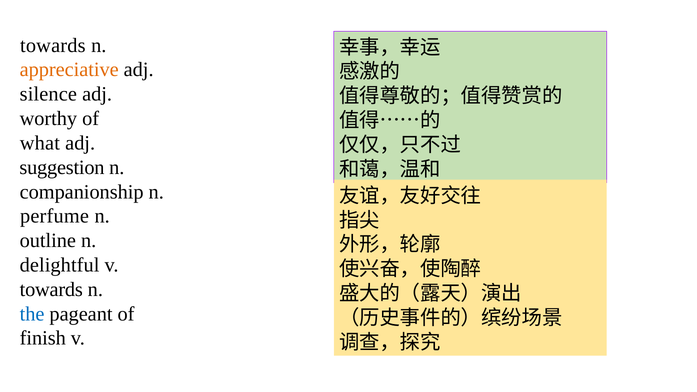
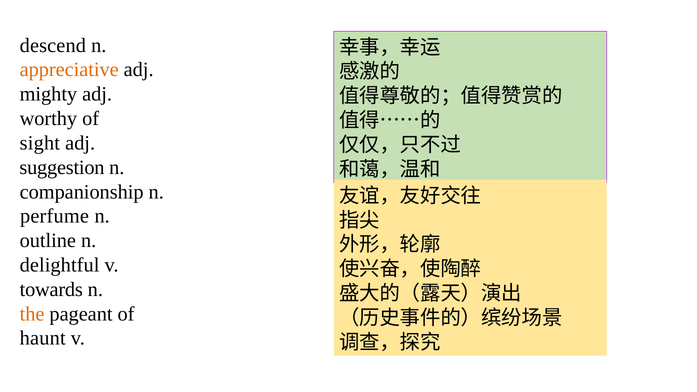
towards: towards -> descend (53, 45)
silence: silence -> mighty (48, 94)
what: what -> sight (40, 143)
the colour: blue -> orange (32, 314)
finish: finish -> haunt (43, 338)
